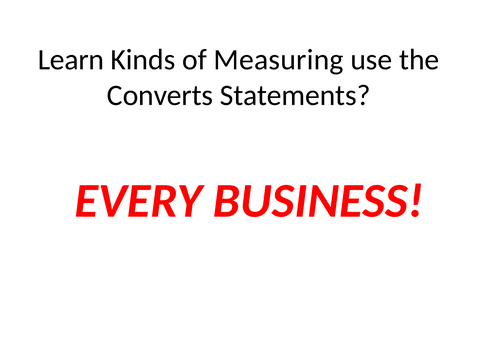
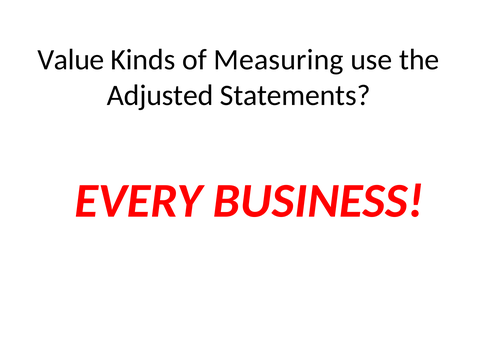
Learn: Learn -> Value (71, 60)
Converts: Converts -> Adjusted (160, 95)
